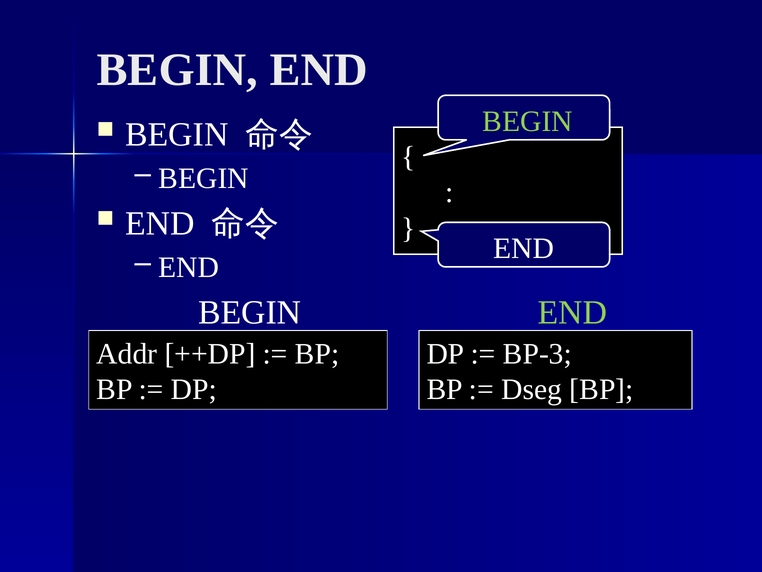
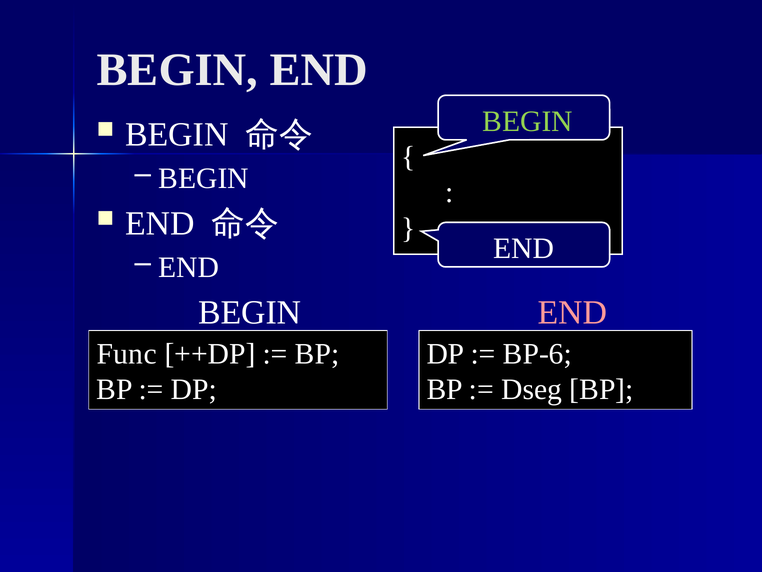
END colour: light green -> pink (572, 312)
Addr: Addr -> Func (127, 354)
BP-3: BP-3 -> BP-6 (537, 354)
